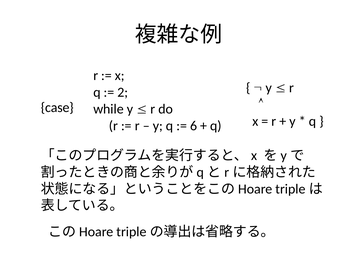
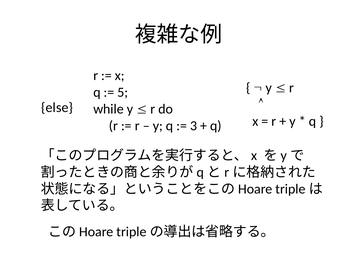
2: 2 -> 5 (123, 92)
case: case -> else (57, 107)
6: 6 -> 3 (194, 126)
